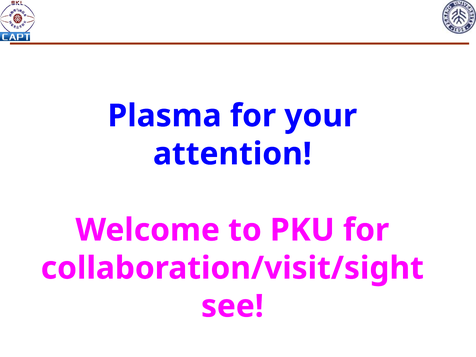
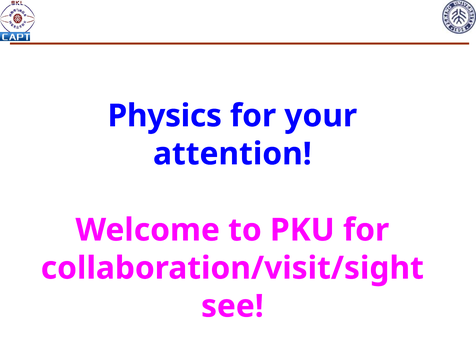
Plasma: Plasma -> Physics (165, 116)
